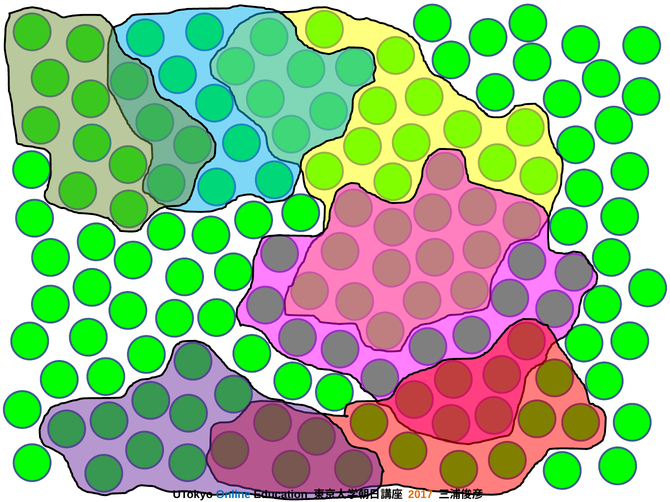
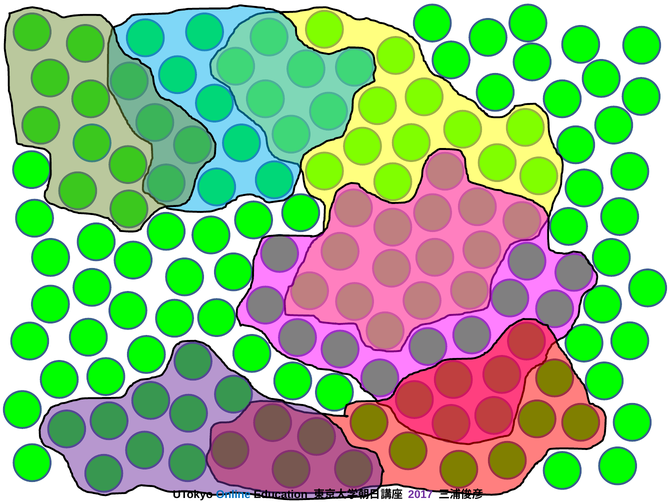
2017 colour: orange -> purple (420, 495)
